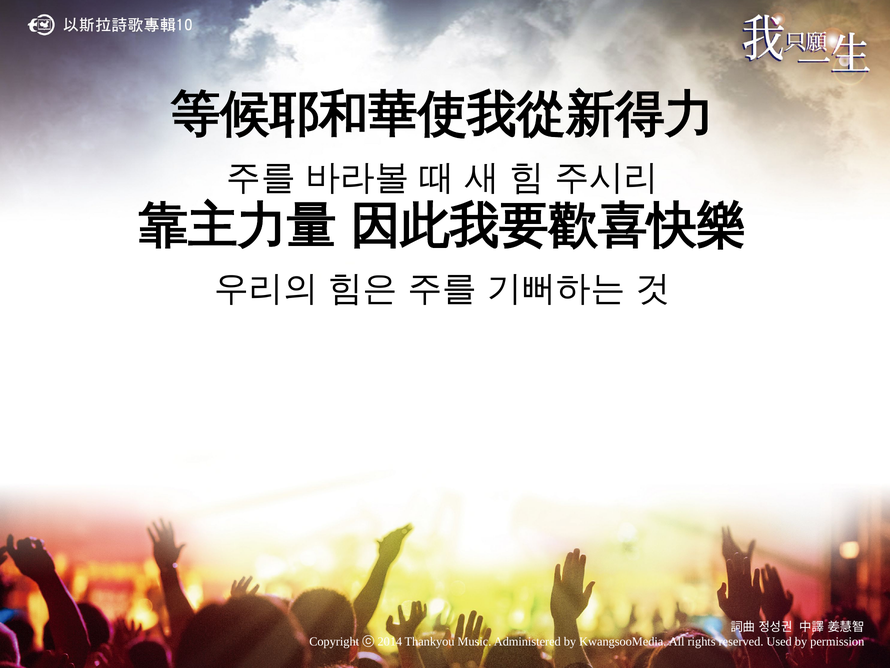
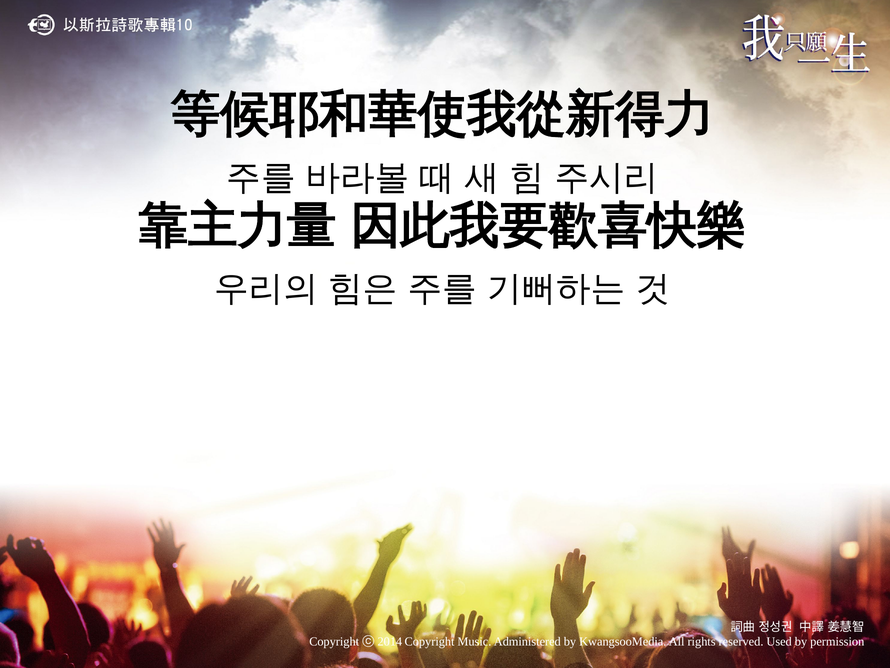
2014 Thankyou: Thankyou -> Copyright (430, 641)
